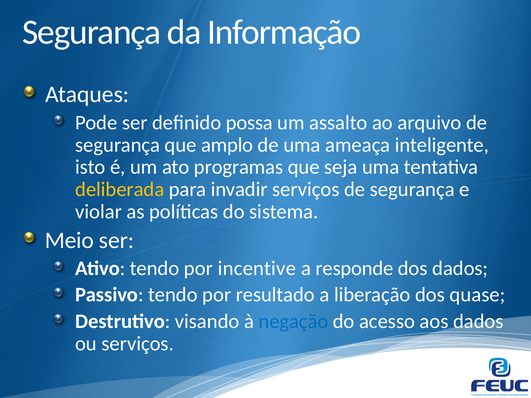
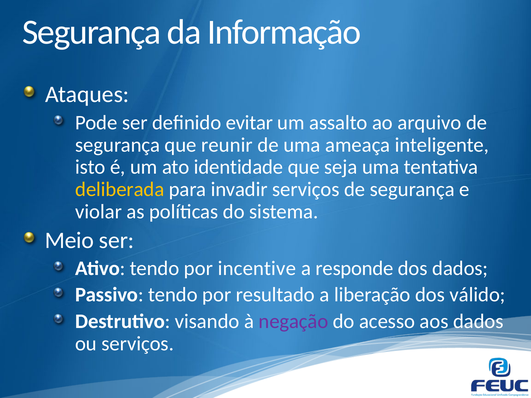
possa: possa -> evitar (249, 123)
amplo: amplo -> reunir (227, 145)
programas: programas -> identidade (239, 167)
quase: quase -> válido (477, 295)
negação colour: blue -> purple (293, 321)
